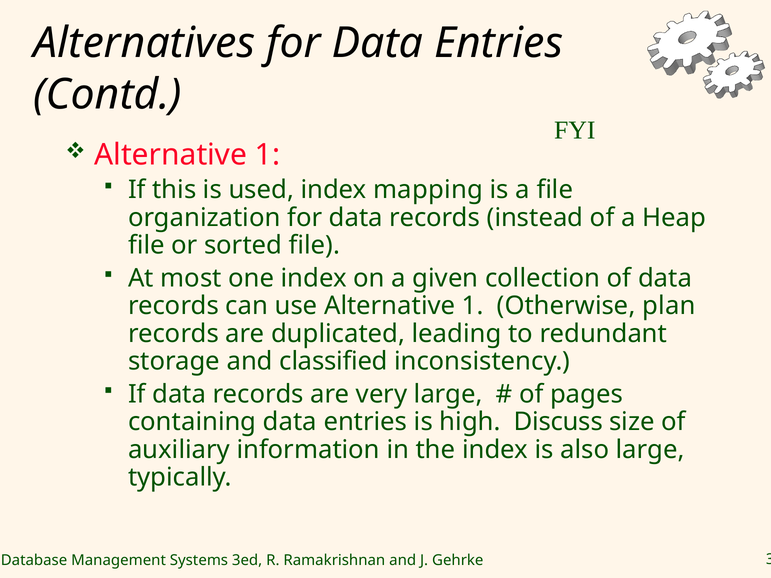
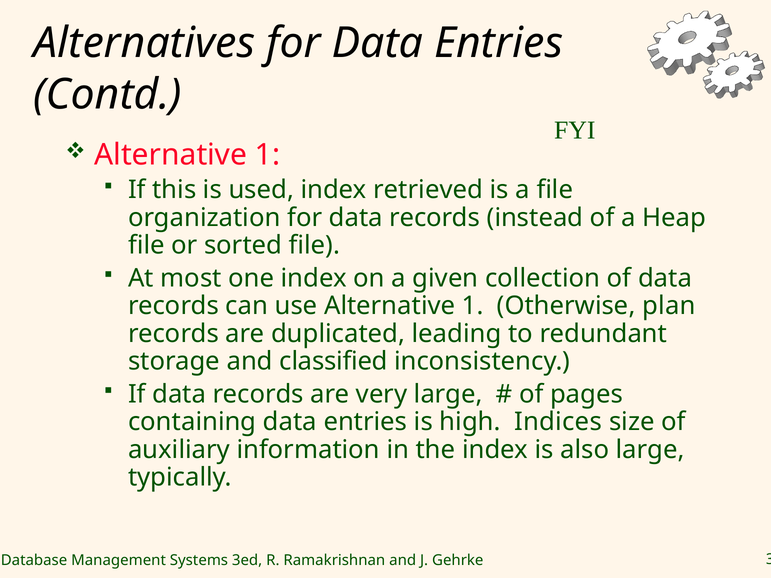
mapping: mapping -> retrieved (428, 190)
Discuss: Discuss -> Indices (558, 422)
